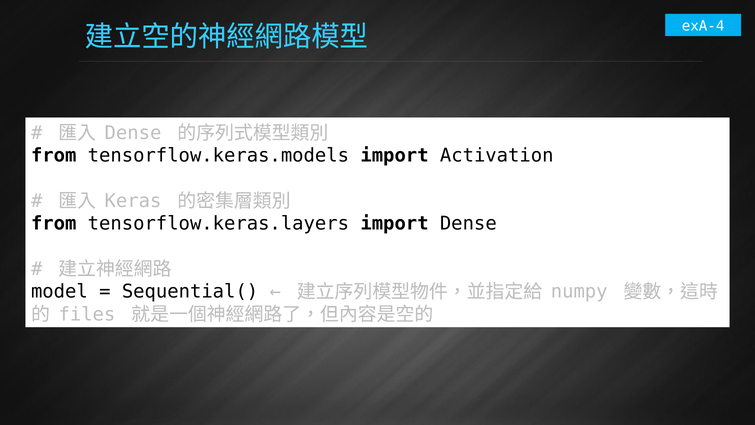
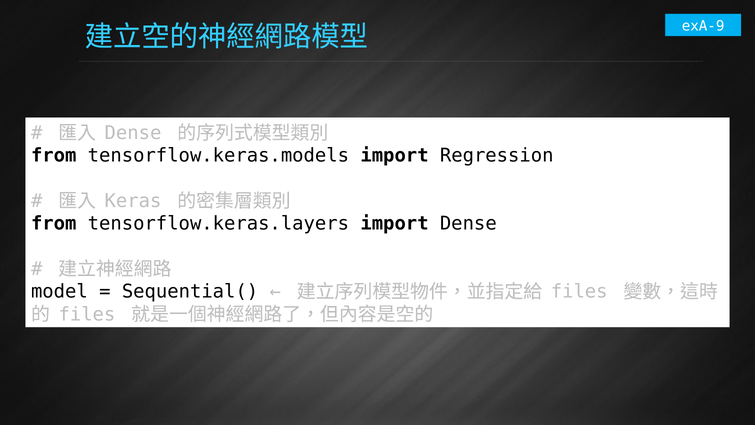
exA-4: exA-4 -> exA-9 (703, 26)
Activation: Activation -> Regression (497, 156)
numpy: numpy -> files (579, 291)
